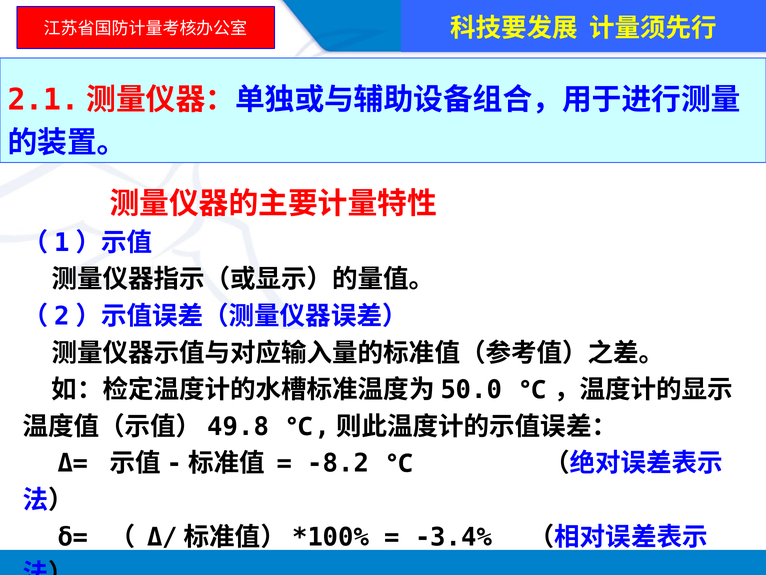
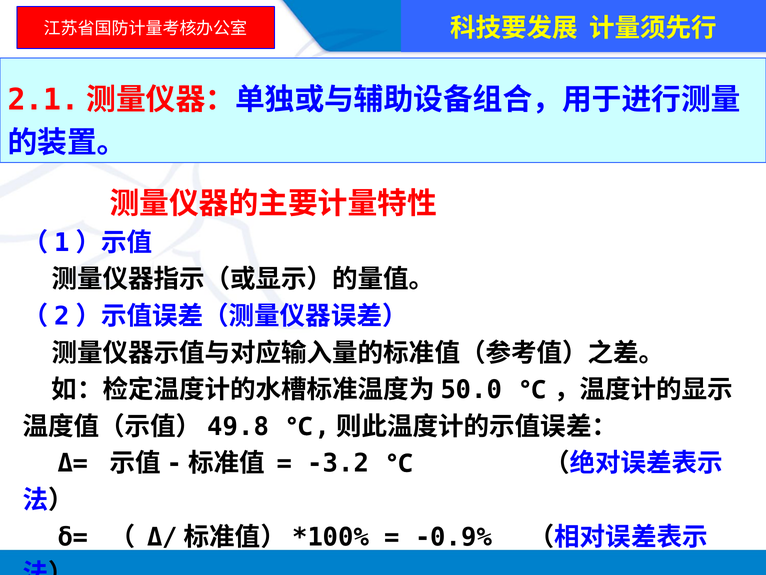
-8.2: -8.2 -> -3.2 (338, 463)
-3.4%: -3.4% -> -0.9% (454, 537)
